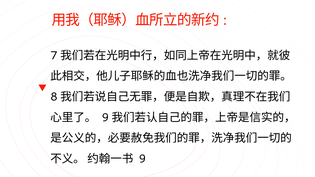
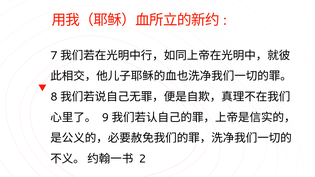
9: 9 -> 2 (142, 159)
